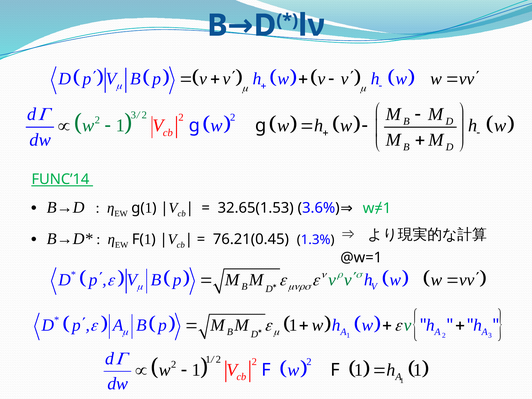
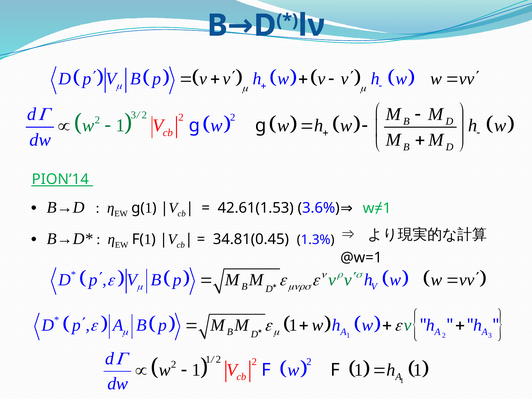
FUNC’14: FUNC’14 -> PION’14 (60, 179)
32.65(1.53: 32.65(1.53 -> 42.61(1.53 (256, 208)
76.21(0.45: 76.21(0.45 -> 34.81(0.45 (251, 239)
